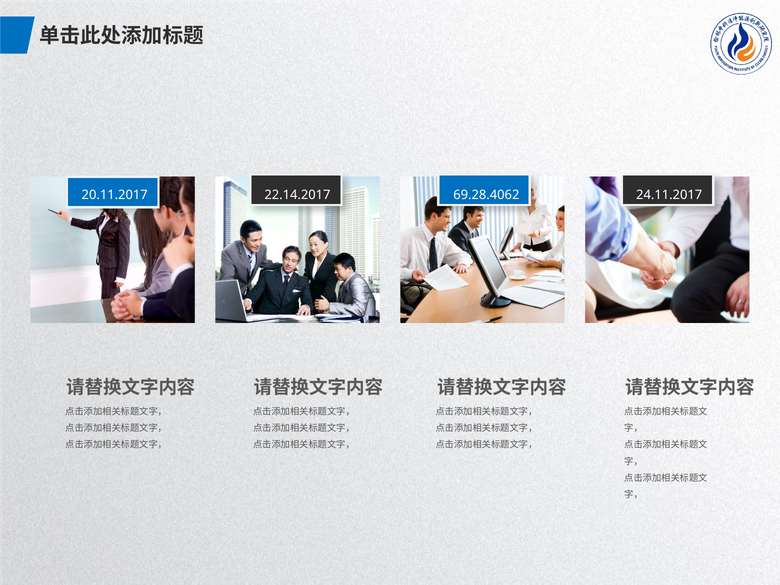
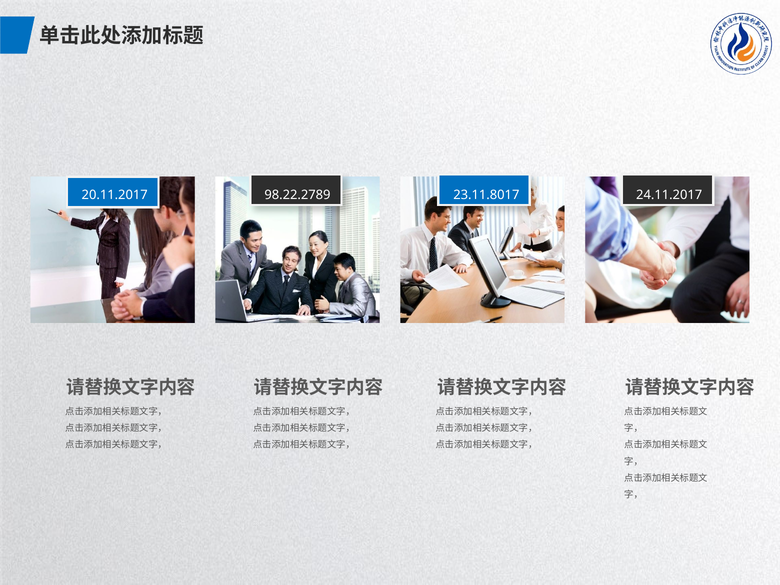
22.14.2017: 22.14.2017 -> 98.22.2789 (297, 195)
69.28.4062: 69.28.4062 -> 23.11.8017 (486, 195)
